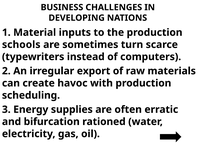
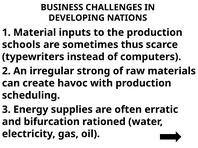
turn: turn -> thus (132, 45)
export: export -> strong (94, 71)
